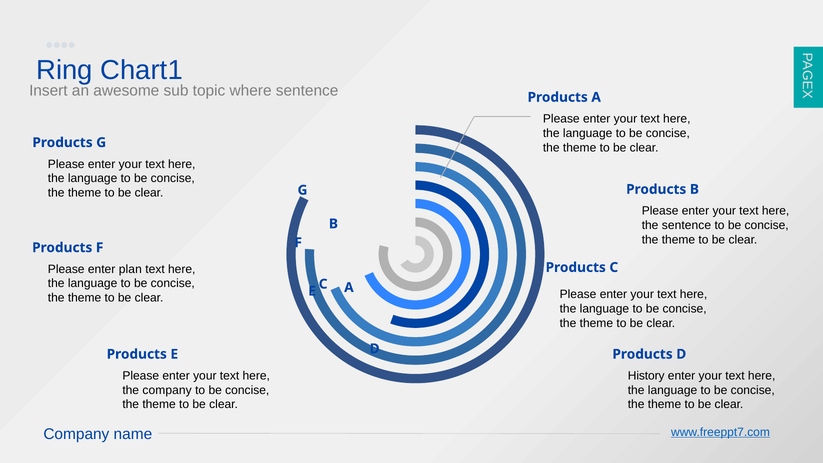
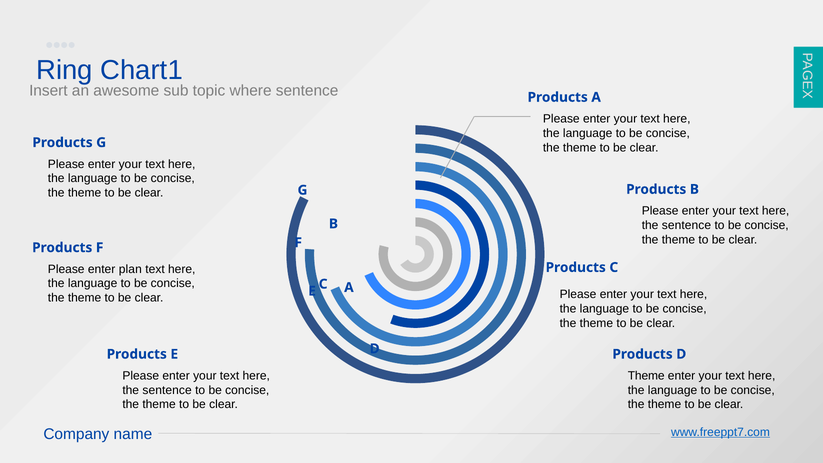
History: History -> Theme (646, 376)
company: company -> sentence (167, 390)
